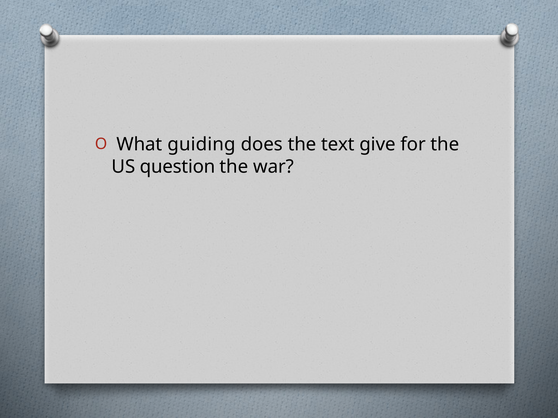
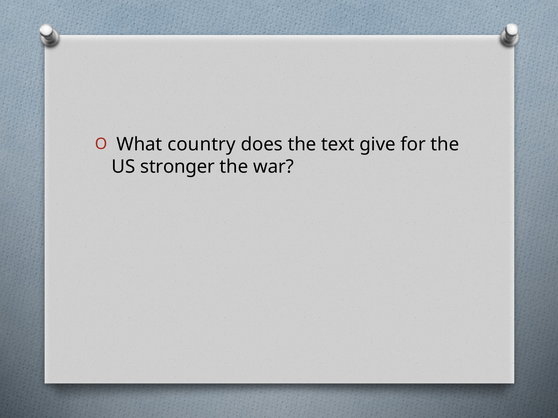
guiding: guiding -> country (202, 145)
question: question -> stronger (178, 167)
